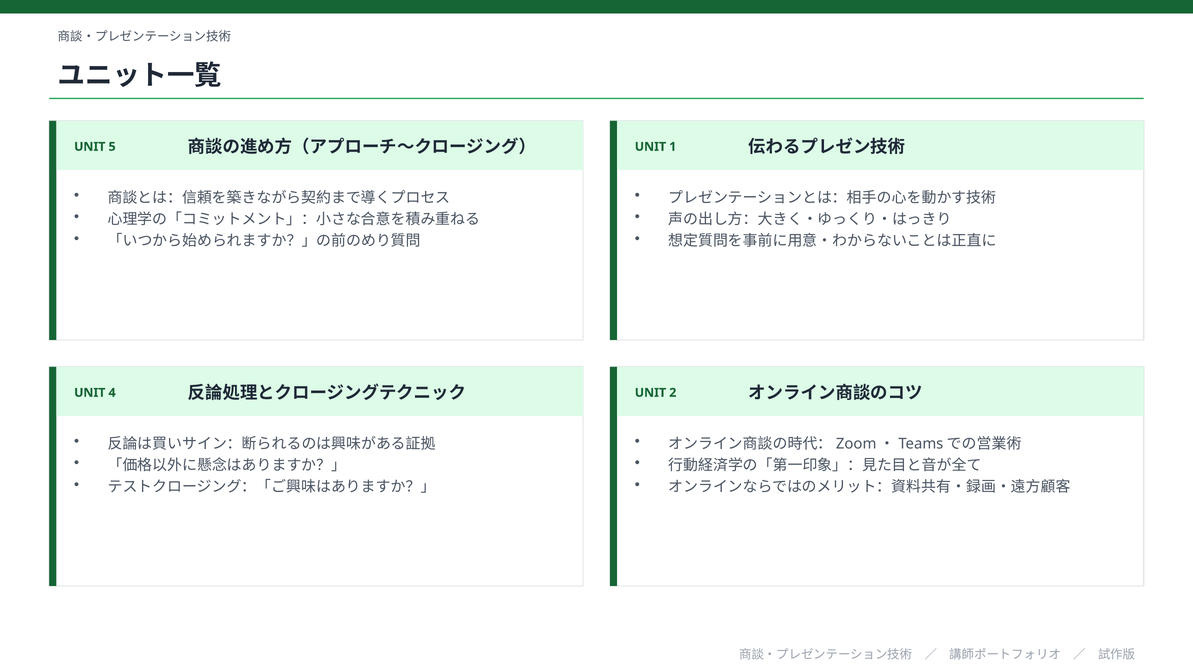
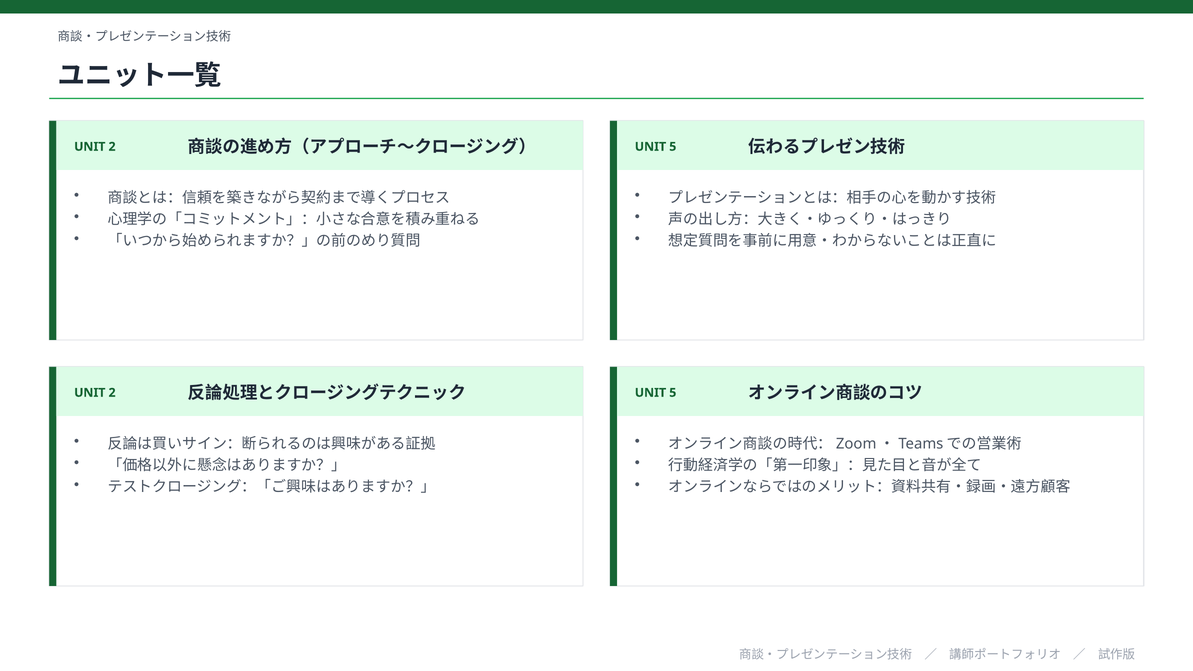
5: 5 -> 2 (112, 147)
1: 1 -> 5 (673, 147)
4: 4 -> 2 (112, 393)
2: 2 -> 5 (673, 393)
